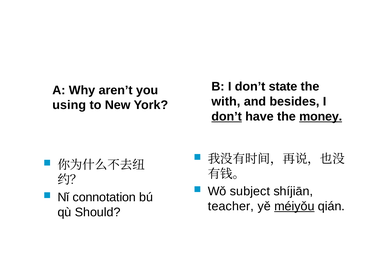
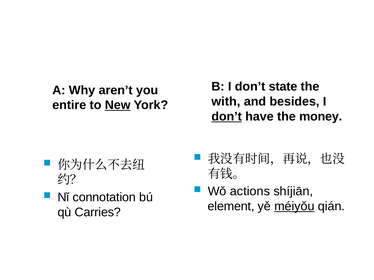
using: using -> entire (69, 105)
New underline: none -> present (118, 105)
money underline: present -> none (321, 117)
subject: subject -> actions (250, 192)
teacher: teacher -> element (231, 207)
Should: Should -> Carries (98, 213)
